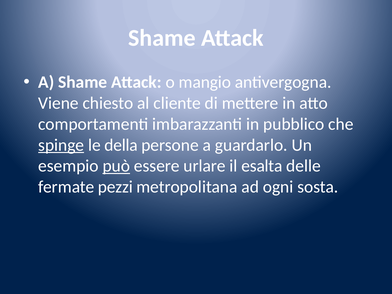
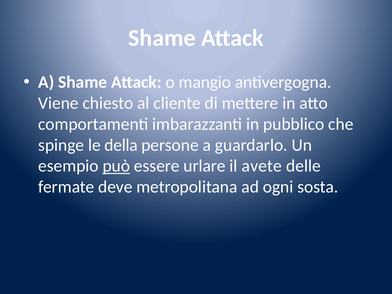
spinge underline: present -> none (61, 145)
esalta: esalta -> avete (262, 166)
pezzi: pezzi -> deve (115, 187)
